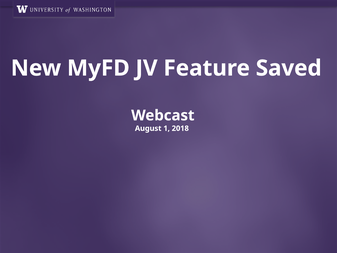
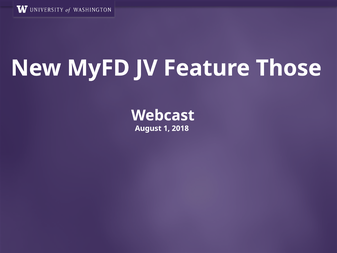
Saved: Saved -> Those (289, 68)
